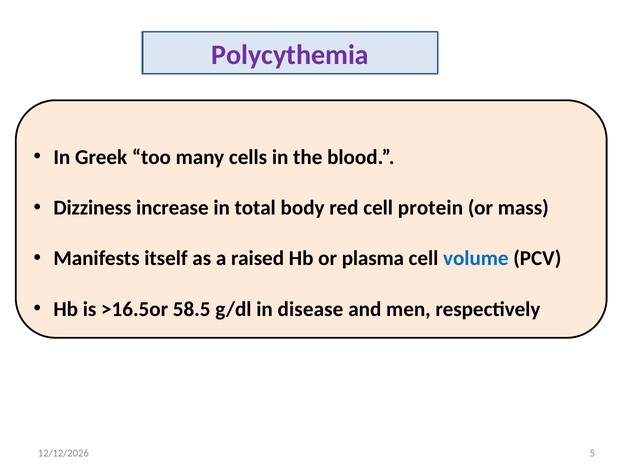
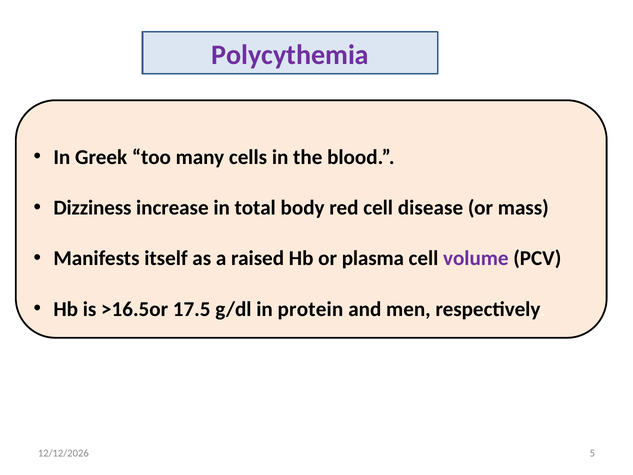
protein: protein -> disease (430, 208)
volume colour: blue -> purple (476, 258)
58.5: 58.5 -> 17.5 (192, 309)
disease: disease -> protein (310, 309)
